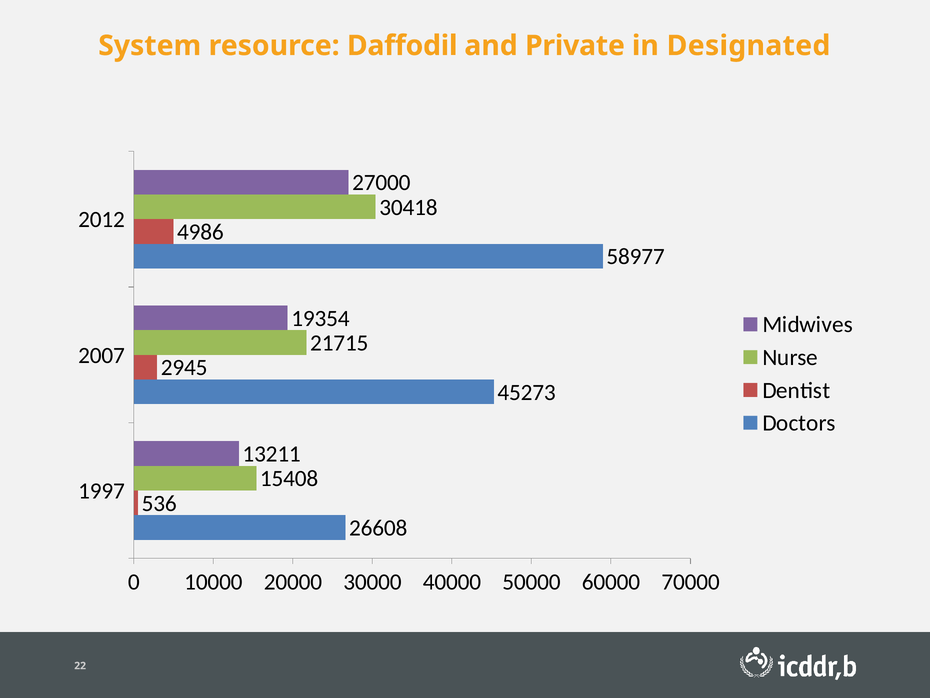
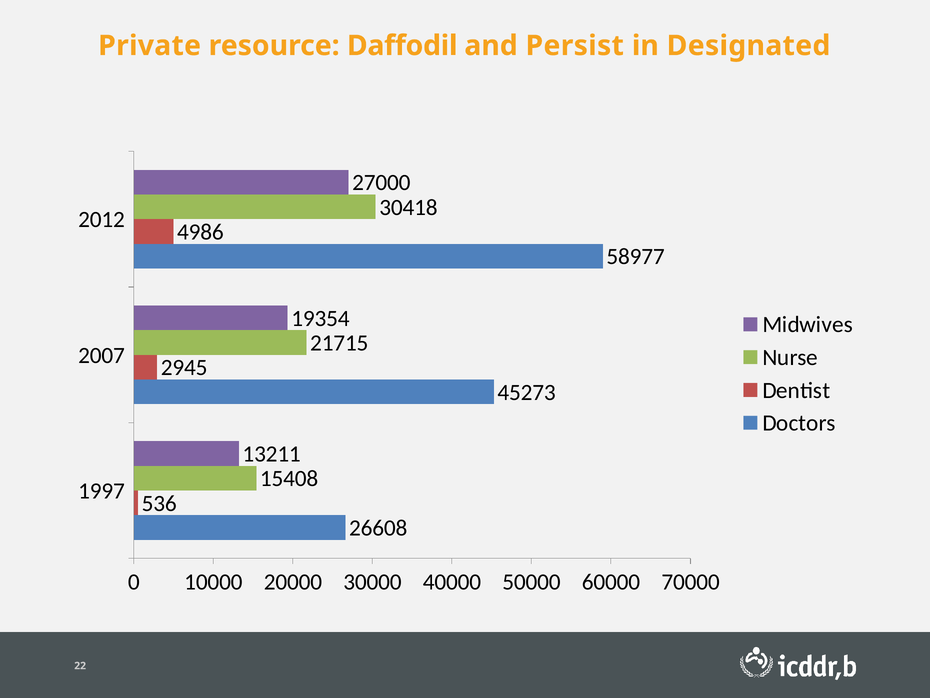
System: System -> Private (150, 46)
Private: Private -> Persist (575, 46)
